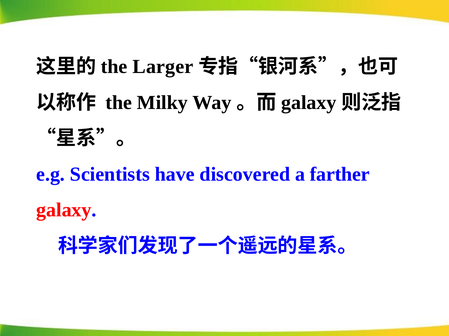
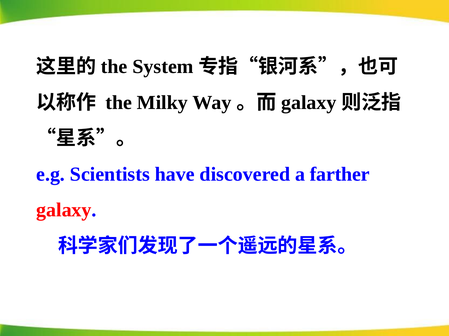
Larger: Larger -> System (163, 67)
